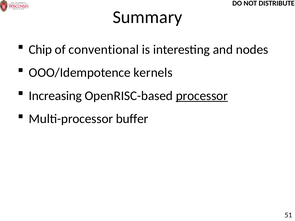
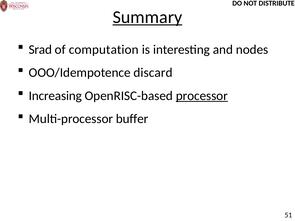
Summary underline: none -> present (147, 17)
Chip: Chip -> Srad (40, 50)
conventional: conventional -> computation (104, 50)
kernels: kernels -> discard (153, 73)
